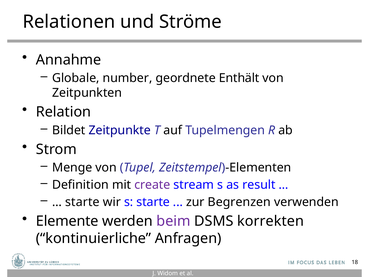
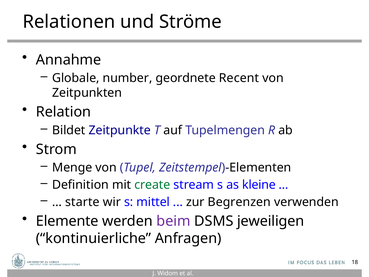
Enthält: Enthält -> Recent (239, 78)
create colour: purple -> green (152, 185)
result: result -> kleine (259, 185)
s starte: starte -> mittel (153, 202)
korrekten: korrekten -> jeweiligen (271, 221)
